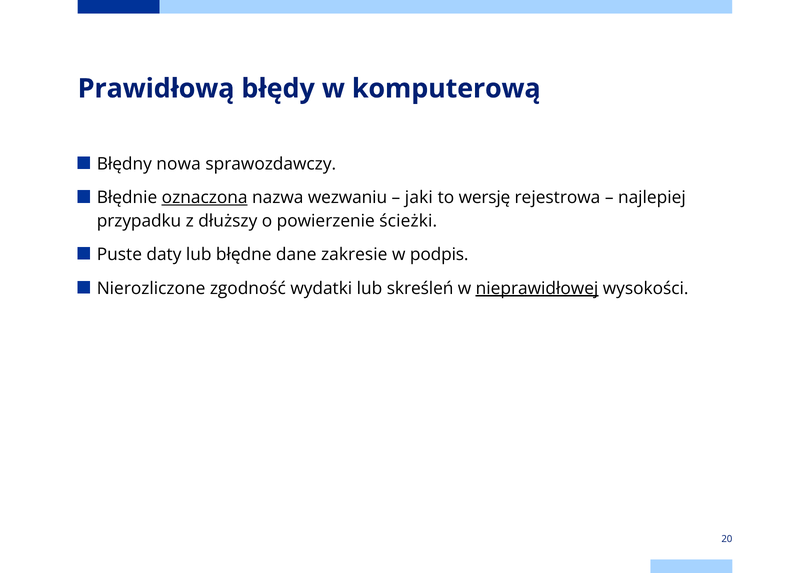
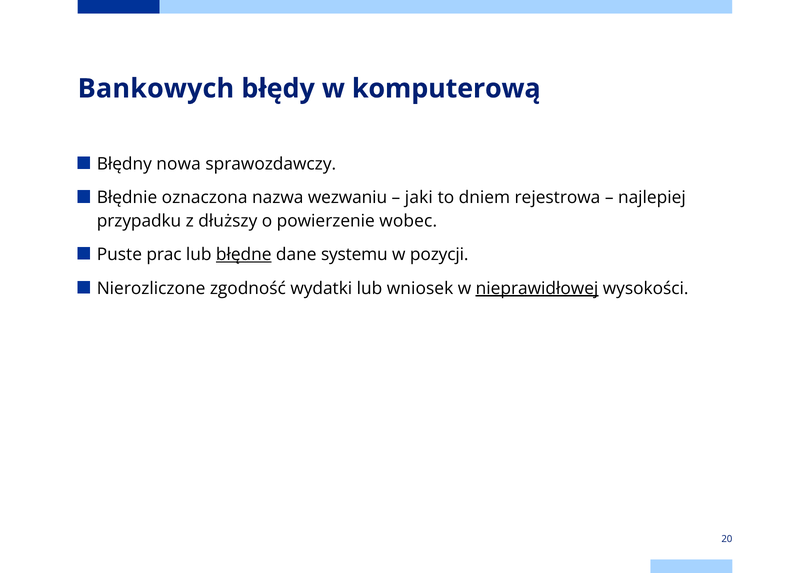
Prawidłową: Prawidłową -> Bankowych (156, 89)
oznaczona underline: present -> none (205, 198)
wersję: wersję -> dniem (484, 198)
ścieżki: ścieżki -> wobec (408, 221)
daty: daty -> prac (164, 254)
błędne underline: none -> present (244, 254)
zakresie: zakresie -> systemu (354, 254)
podpis: podpis -> pozycji (439, 254)
skreśleń: skreśleń -> wniosek (420, 288)
